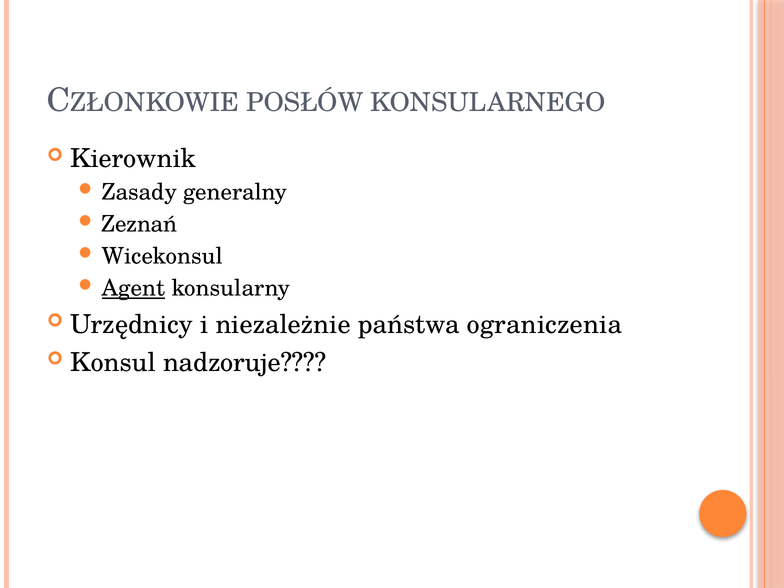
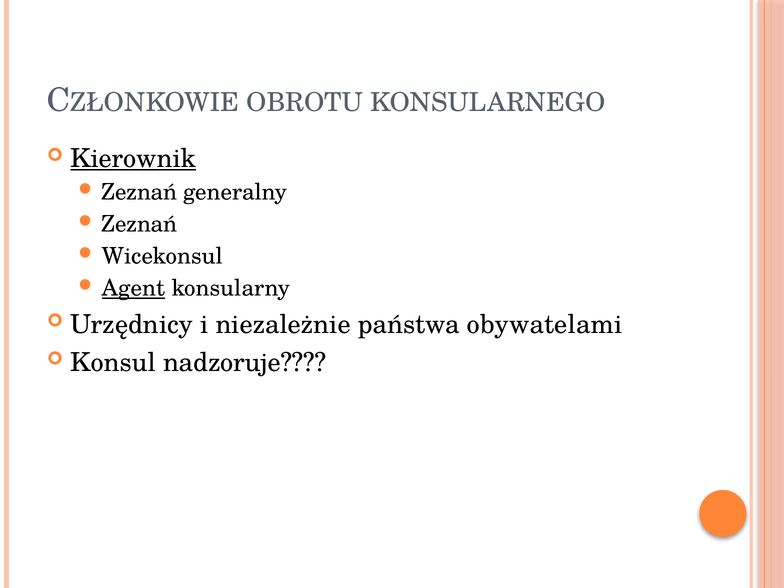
POSŁÓW: POSŁÓW -> OBROTU (305, 102)
Kierownik underline: none -> present (133, 159)
Zasady: Zasady -> Zeznań (139, 192)
ograniczenia: ograniczenia -> obywatelami (545, 325)
